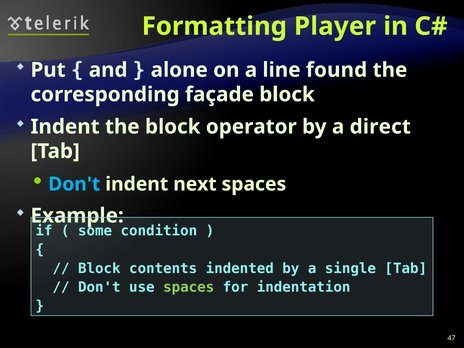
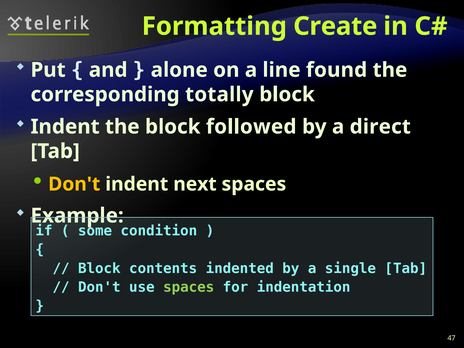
Player: Player -> Create (335, 26)
façade: façade -> totally (219, 94)
operator: operator -> followed (251, 127)
Don't colour: light blue -> yellow (74, 184)
